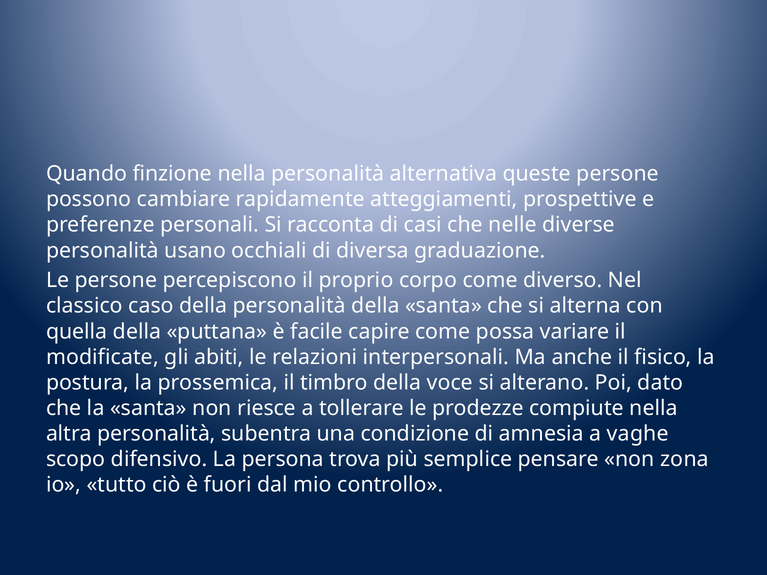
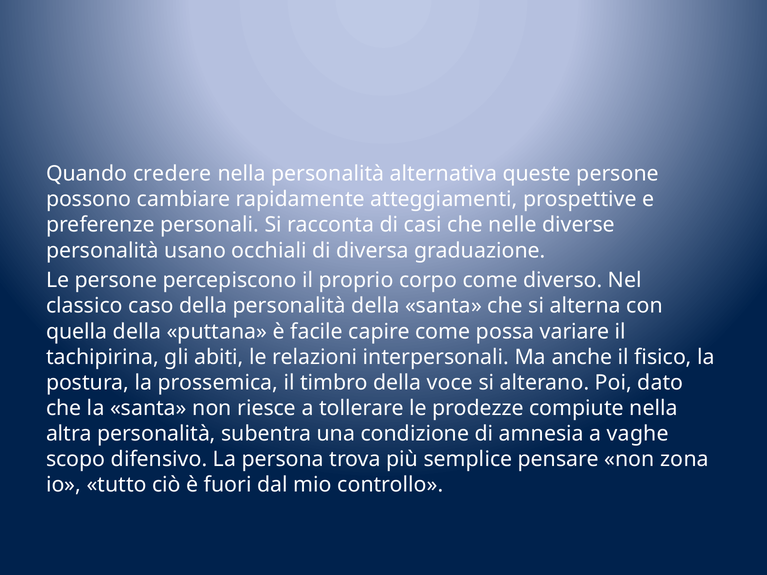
finzione: finzione -> credere (172, 174)
modificate: modificate -> tachipirina (102, 357)
